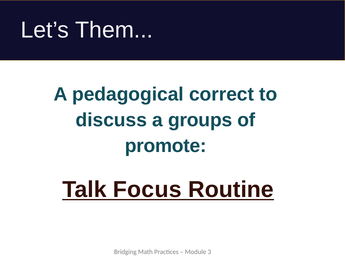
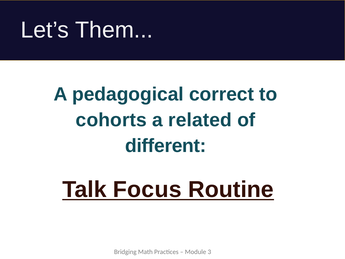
discuss: discuss -> cohorts (111, 120)
groups: groups -> related (200, 120)
promote: promote -> different (166, 146)
